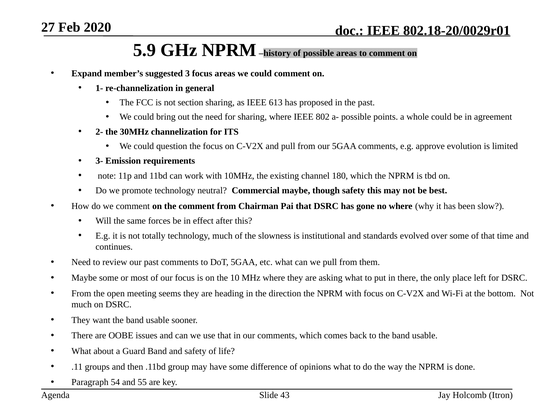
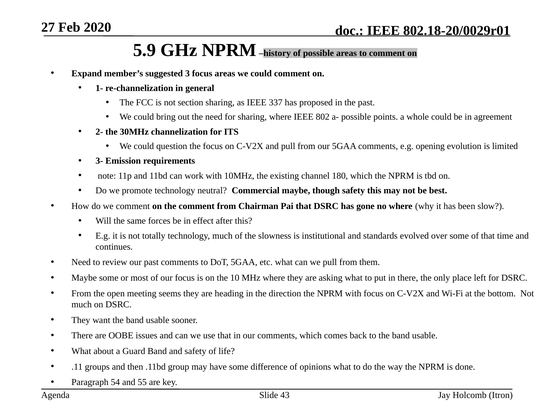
613: 613 -> 337 (276, 102)
approve: approve -> opening (430, 146)
